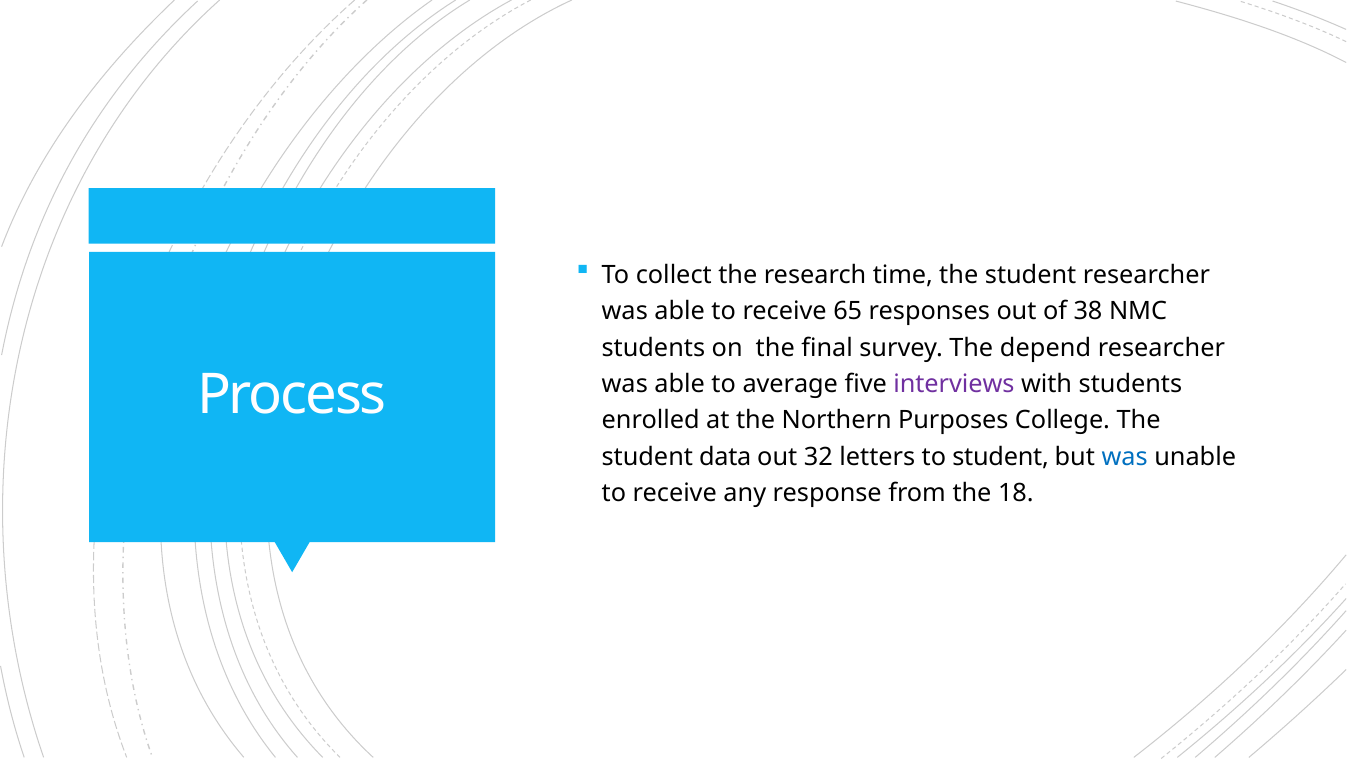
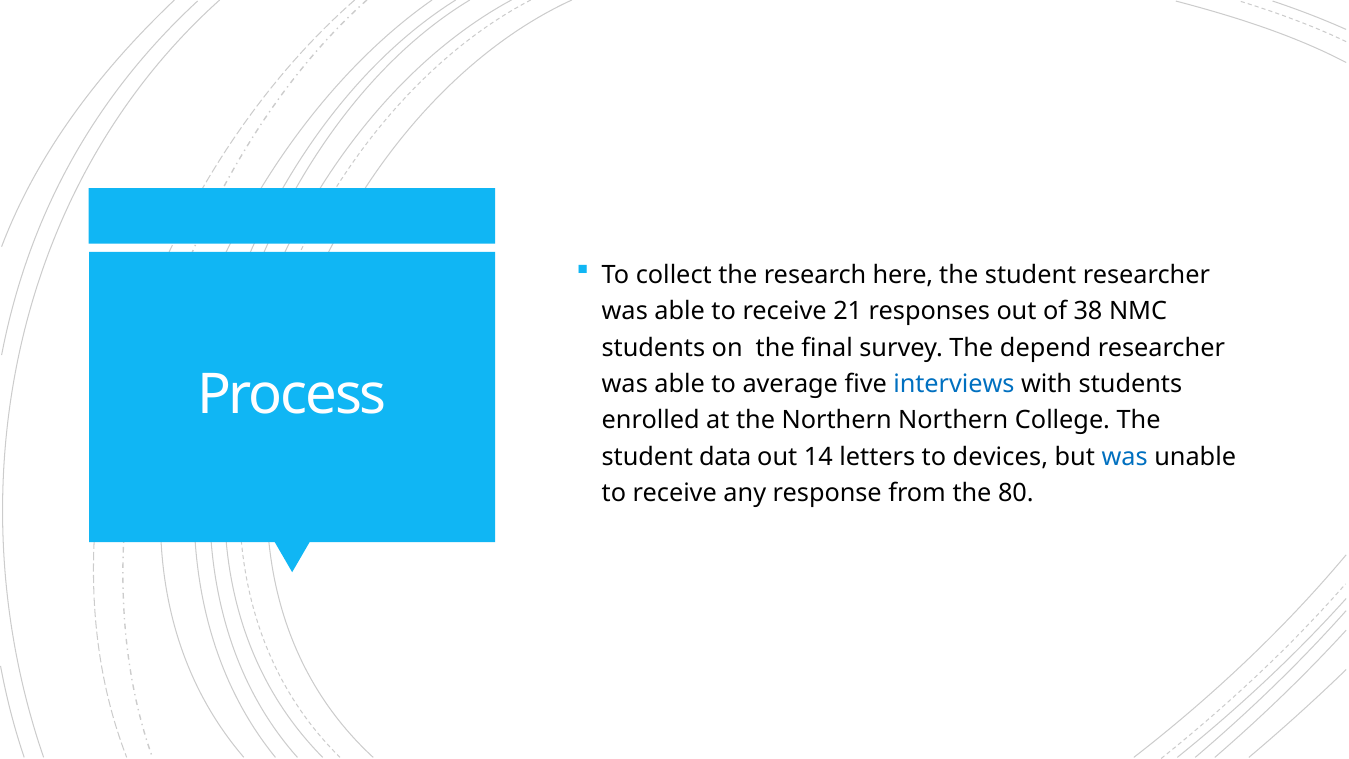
time: time -> here (903, 275)
65: 65 -> 21 (848, 311)
interviews colour: purple -> blue (954, 384)
Northern Purposes: Purposes -> Northern (953, 420)
32: 32 -> 14 (818, 457)
to student: student -> devices (1000, 457)
18: 18 -> 80 (1016, 493)
